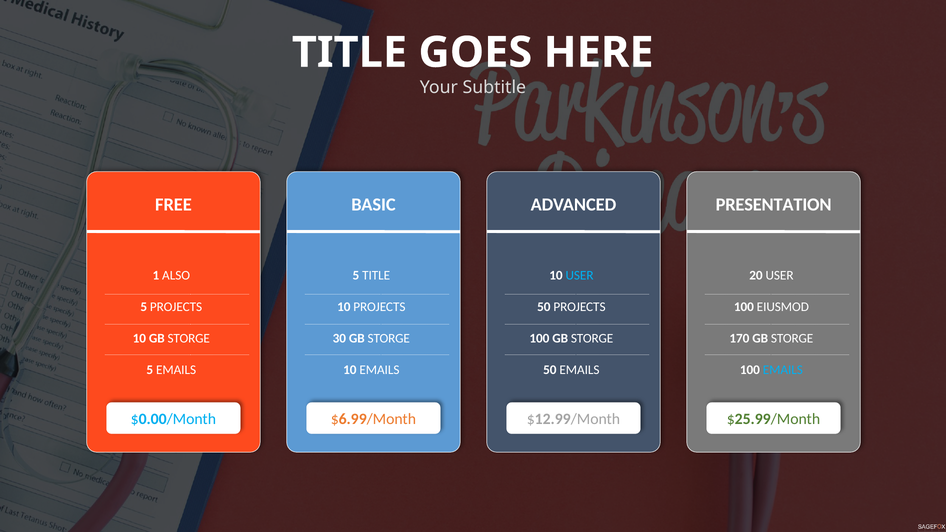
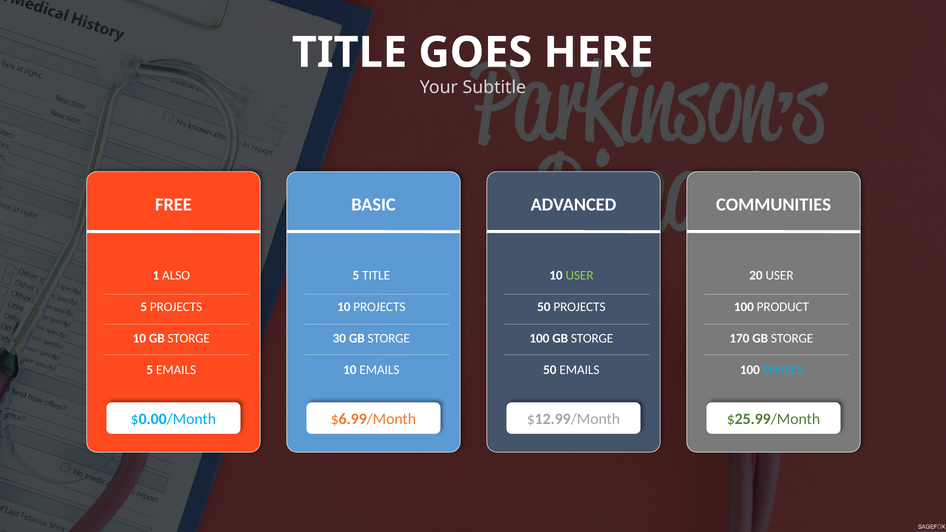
PRESENTATION: PRESENTATION -> COMMUNITIES (774, 205)
USER colour: light blue -> light green (580, 276)
EIUSMOD: EIUSMOD -> PRODUCT (783, 307)
